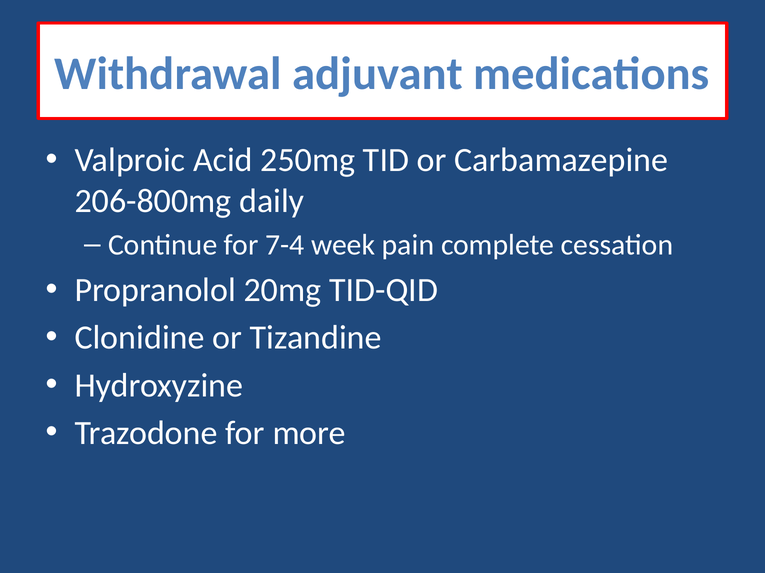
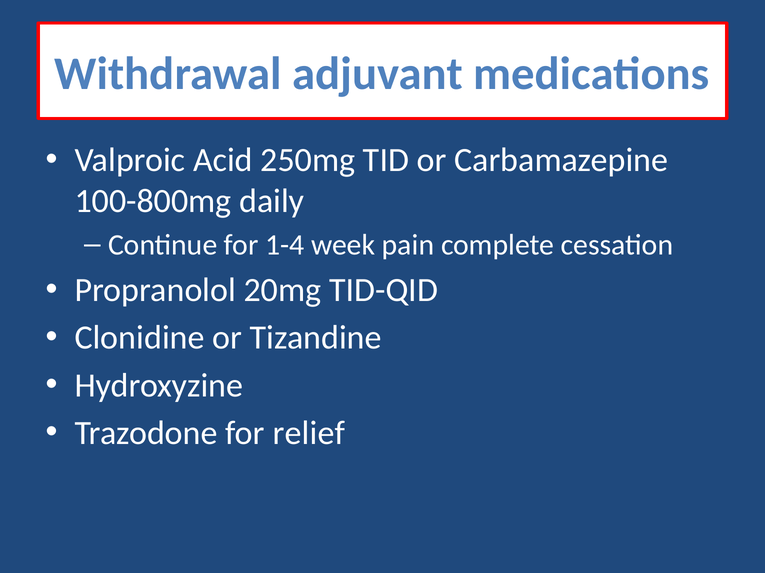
206-800mg: 206-800mg -> 100-800mg (153, 201)
7-4: 7-4 -> 1-4 (285, 245)
more: more -> relief (309, 433)
